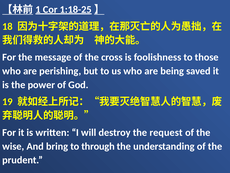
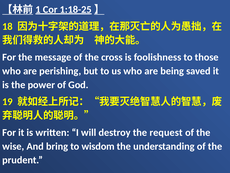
through: through -> wisdom (98, 146)
